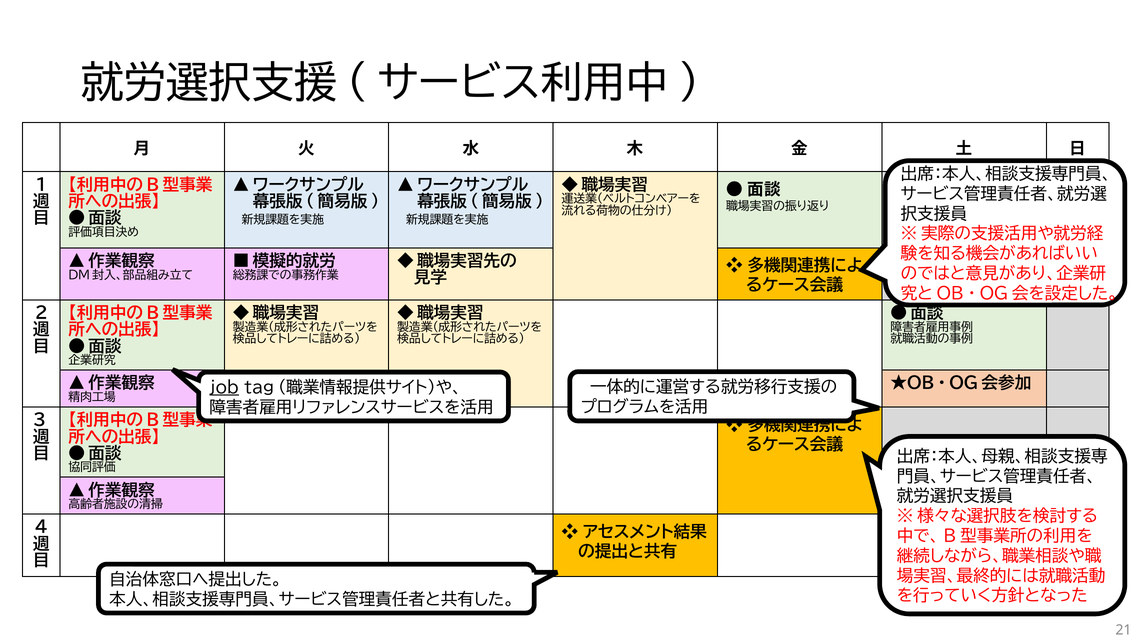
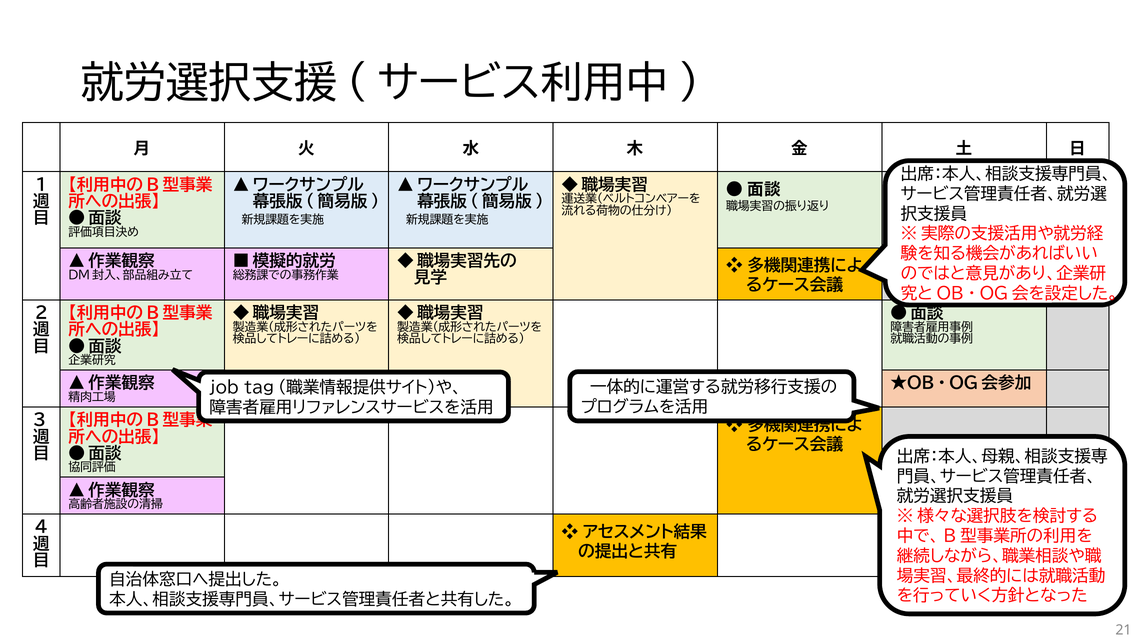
job underline: present -> none (224, 388)
